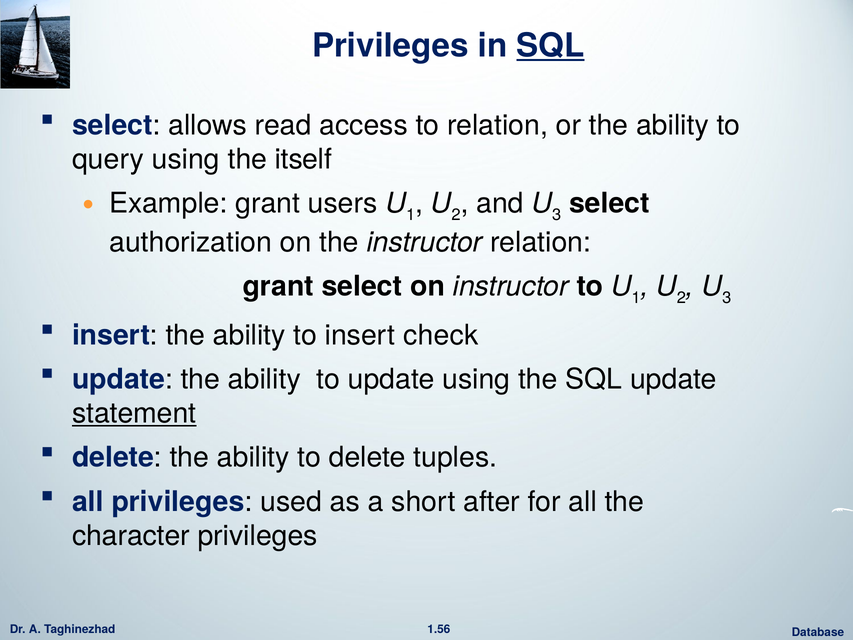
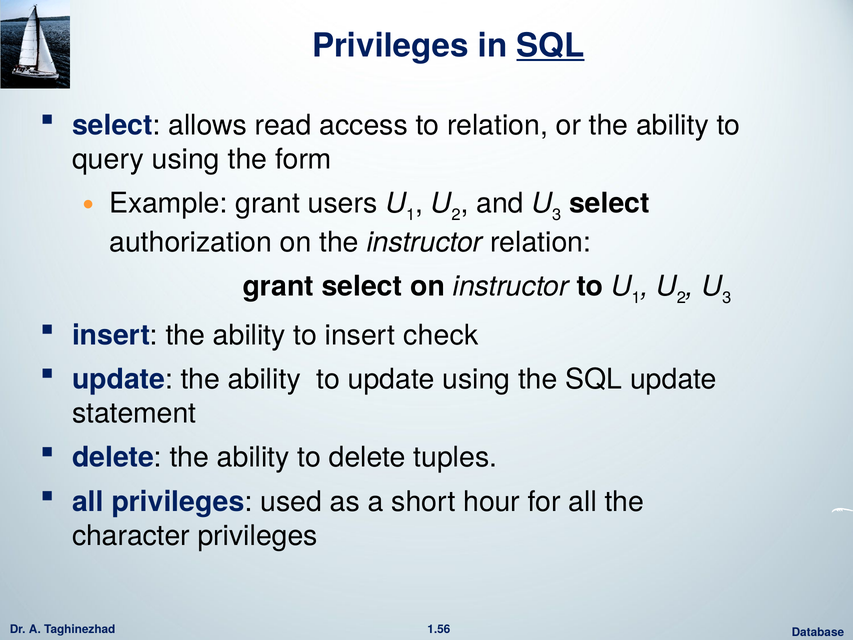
itself: itself -> form (303, 159)
statement underline: present -> none (134, 413)
after: after -> hour (492, 501)
